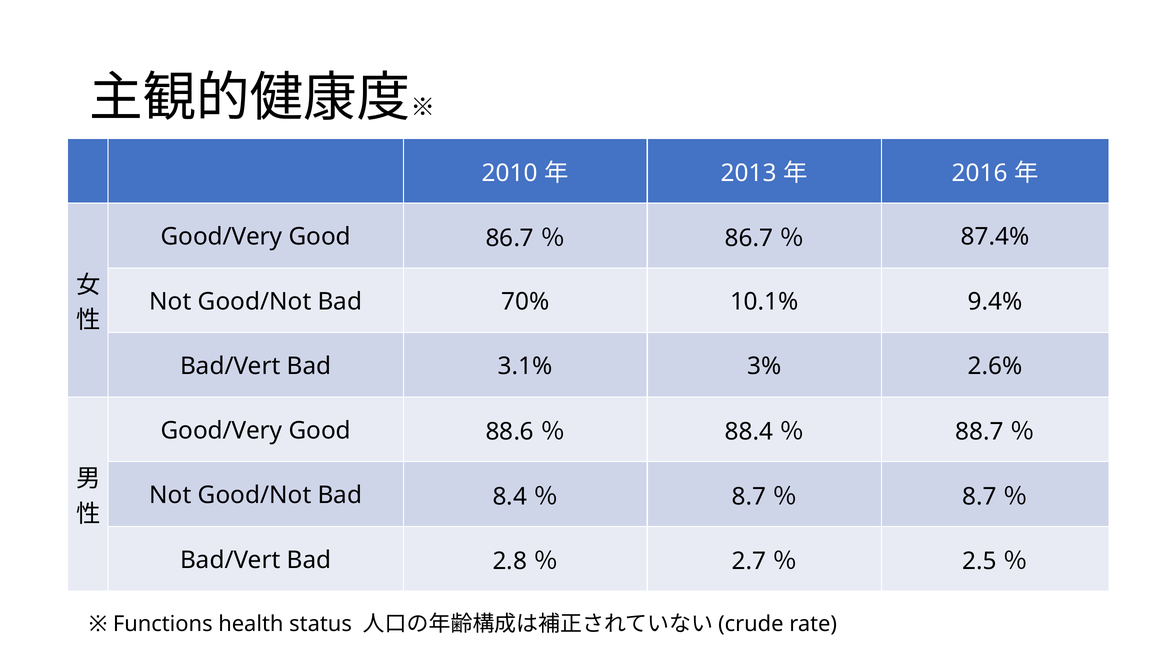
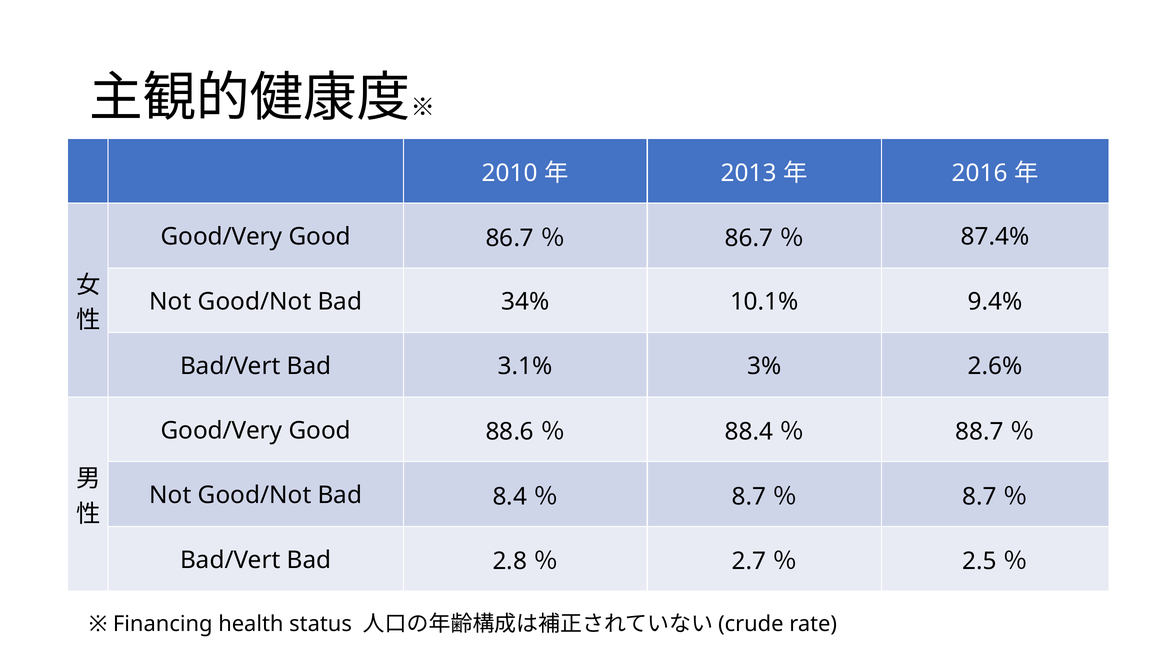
70%: 70% -> 34% (525, 301)
Functions: Functions -> Financing (163, 624)
